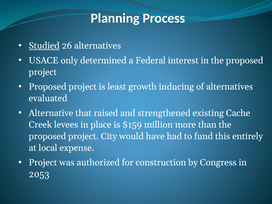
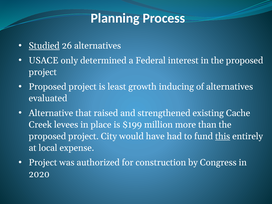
$159: $159 -> $199 (132, 125)
this underline: none -> present (223, 136)
2053: 2053 -> 2020 (39, 174)
